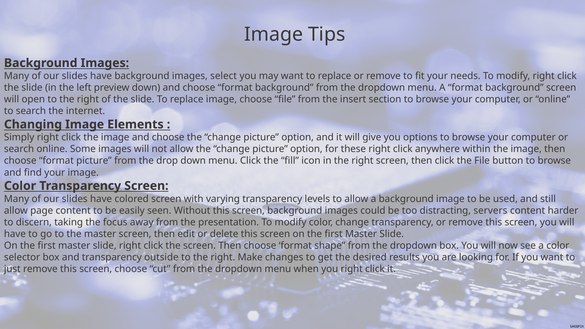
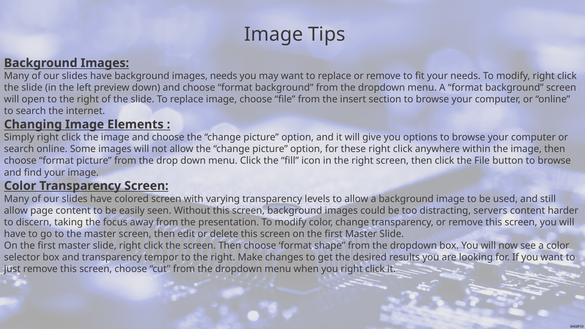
images select: select -> needs (224, 76)
outside: outside -> tempor (161, 257)
